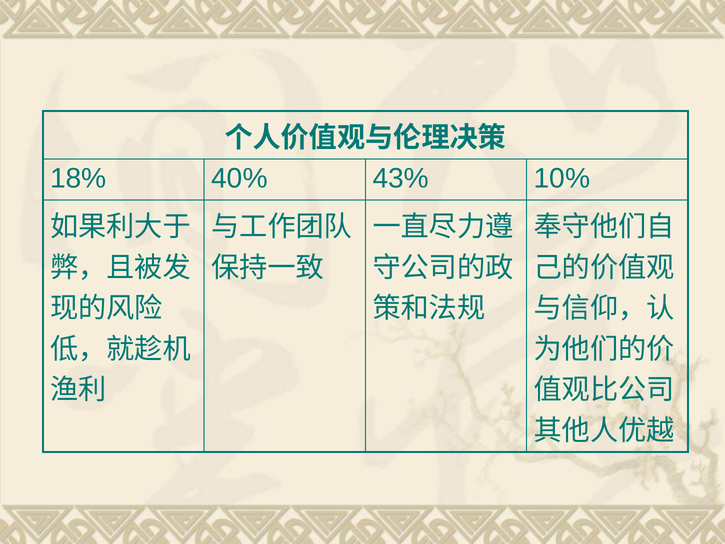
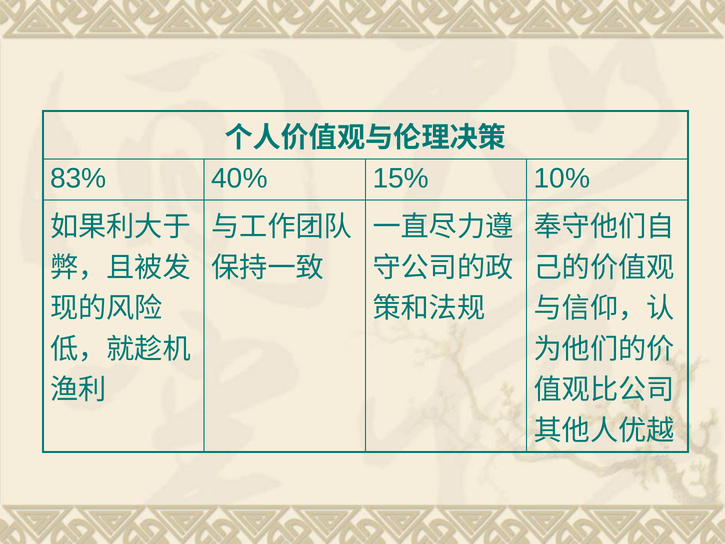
18%: 18% -> 83% (78, 179)
43%: 43% -> 15% (401, 179)
